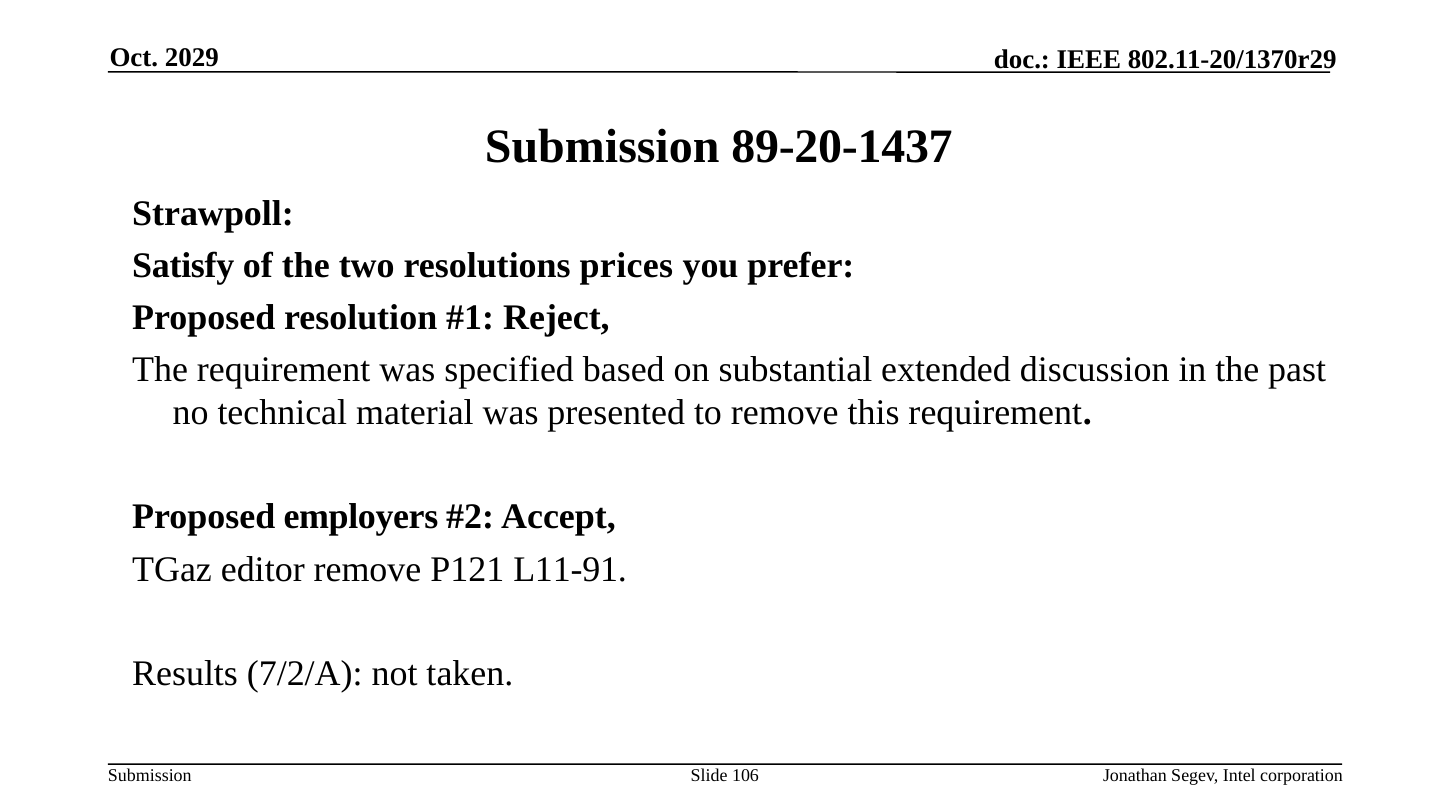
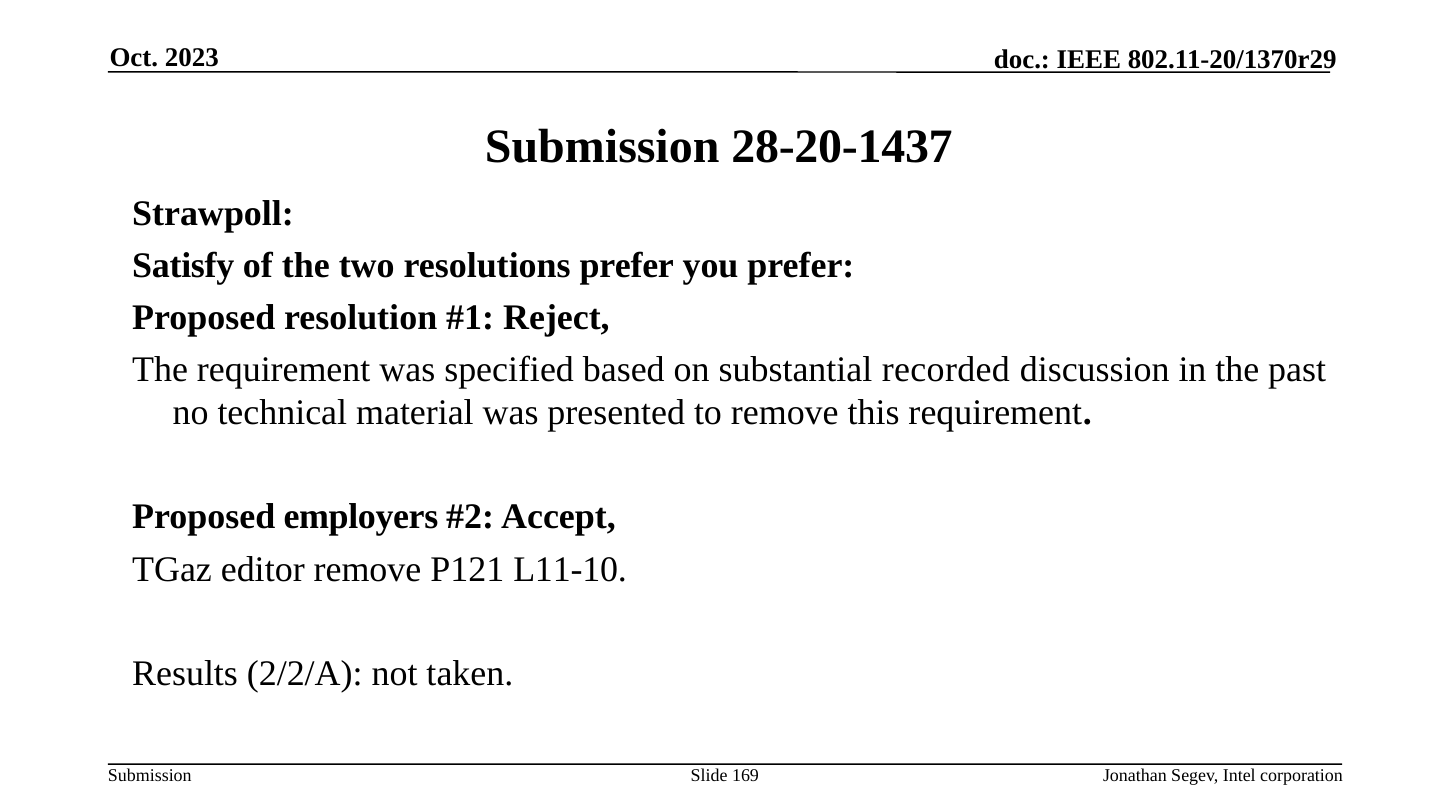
2029: 2029 -> 2023 (192, 57)
89-20-1437: 89-20-1437 -> 28-20-1437 (842, 147)
resolutions prices: prices -> prefer (627, 265)
extended: extended -> recorded (946, 370)
L11-91: L11-91 -> L11-10 (570, 569)
7/2/A: 7/2/A -> 2/2/A (305, 673)
106: 106 -> 169 (746, 776)
